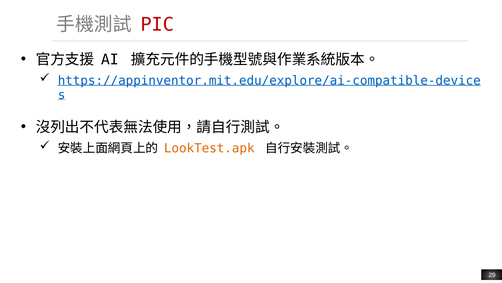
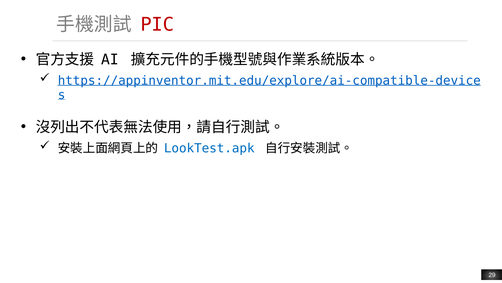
LookTest.apk colour: orange -> blue (209, 148)
